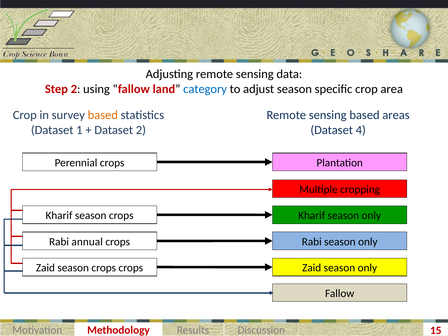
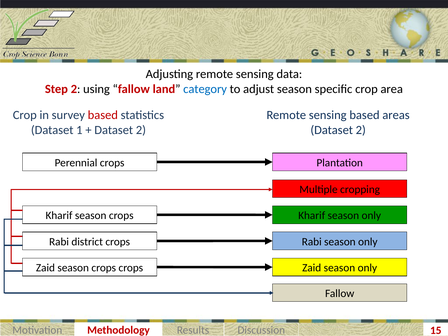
based colour: orange -> red (103, 115)
4: 4 -> 2 (361, 130)
annual: annual -> district (87, 242)
